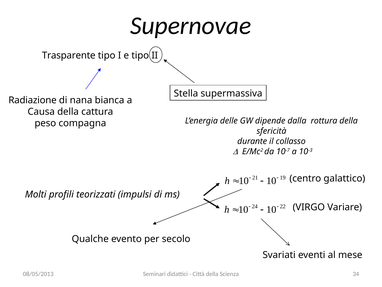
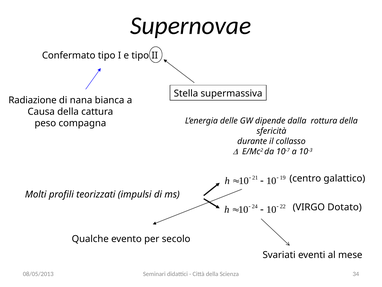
Trasparente: Trasparente -> Confermato (69, 55)
Variare: Variare -> Dotato (345, 207)
